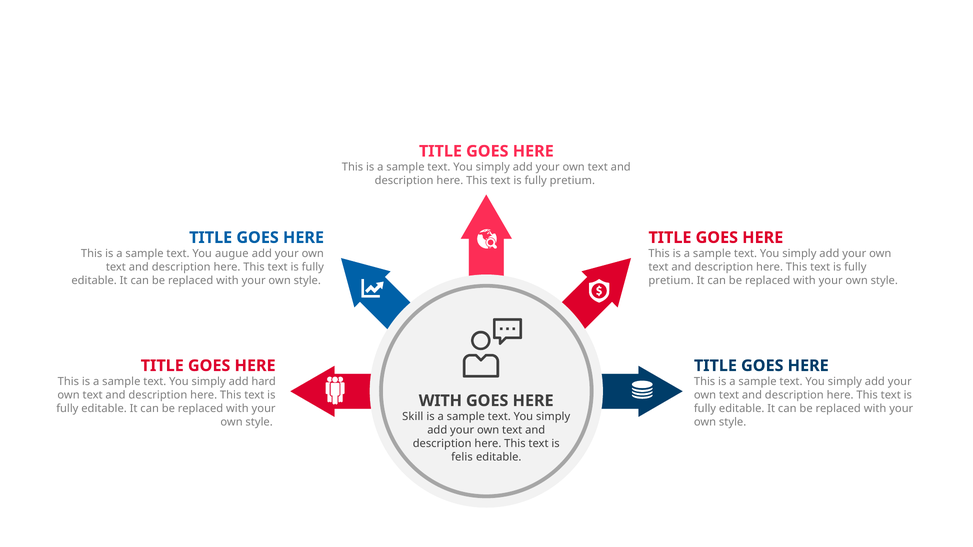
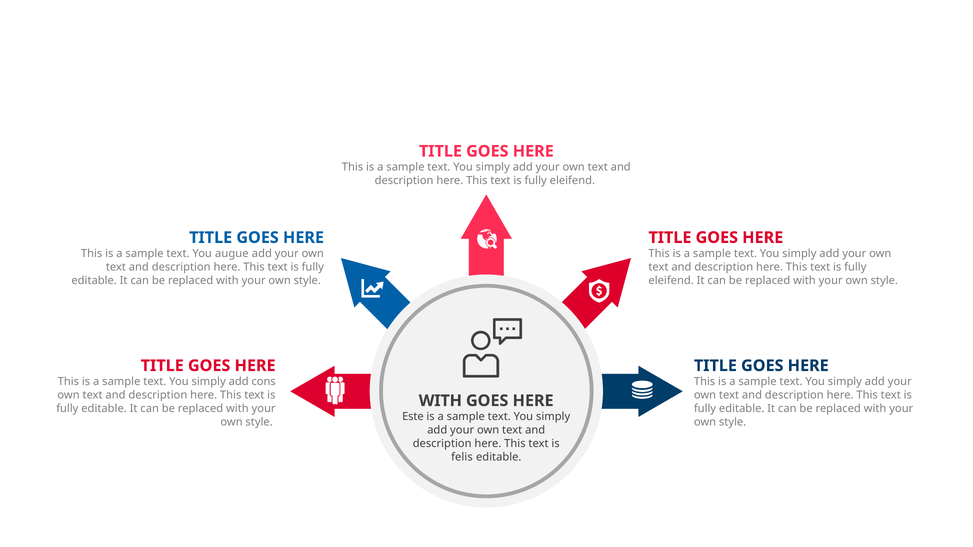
pretium: pretium -> eleifend (572, 181)
pretium: pretium -> eleifend (671, 281)
hard: hard -> cons (264, 382)
Skill: Skill -> Este (413, 417)
